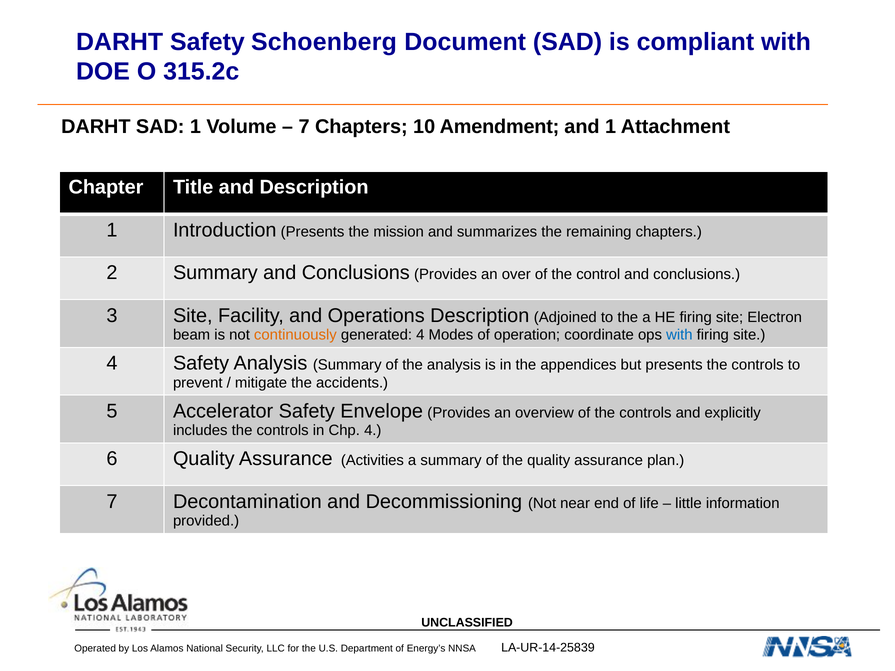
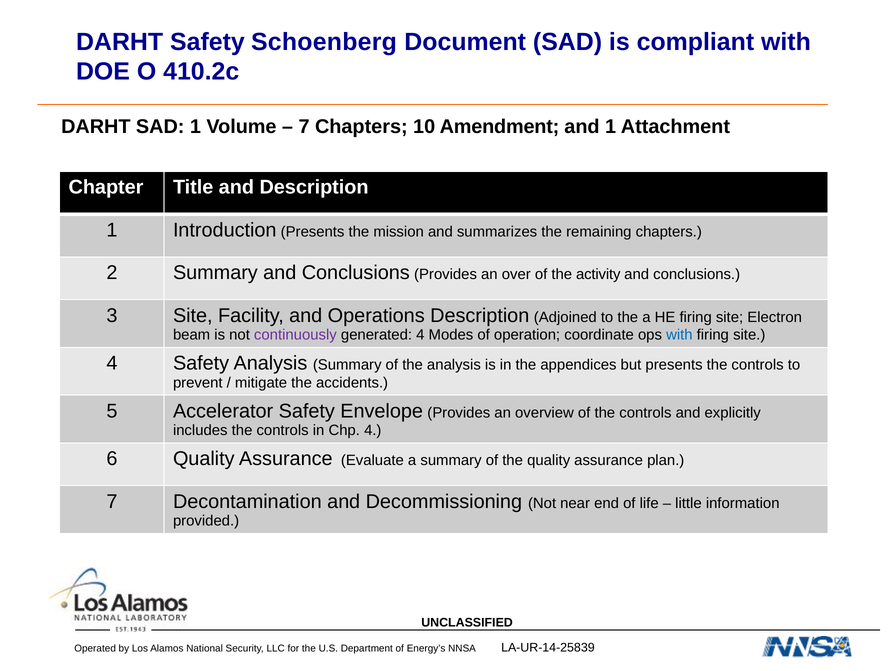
315.2c: 315.2c -> 410.2c (201, 72)
control: control -> activity (598, 274)
continuously colour: orange -> purple (295, 335)
Activities: Activities -> Evaluate (372, 461)
